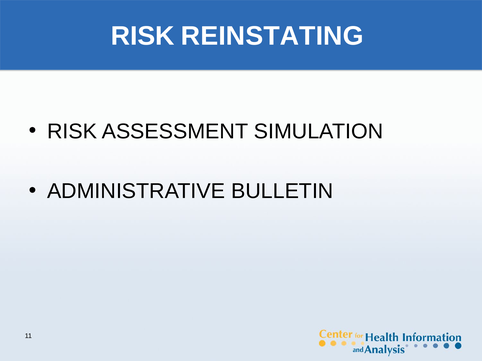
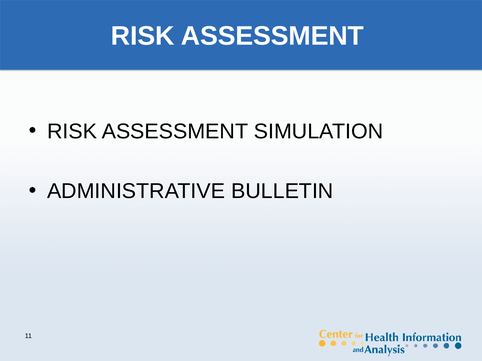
REINSTATING: REINSTATING -> ASSESSMENT (272, 36)
